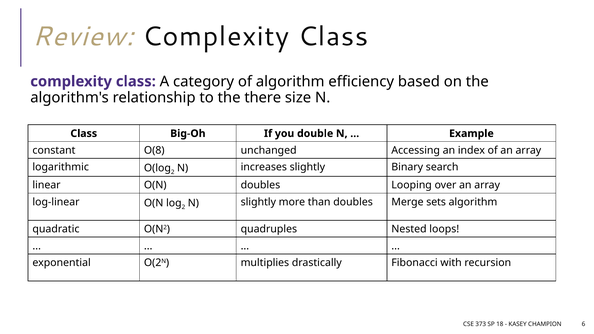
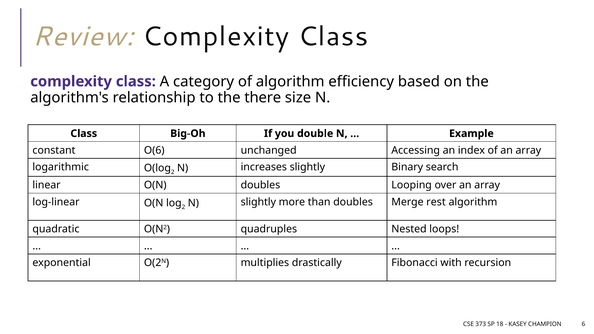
O(8: O(8 -> O(6 (154, 150)
sets: sets -> rest (436, 202)
